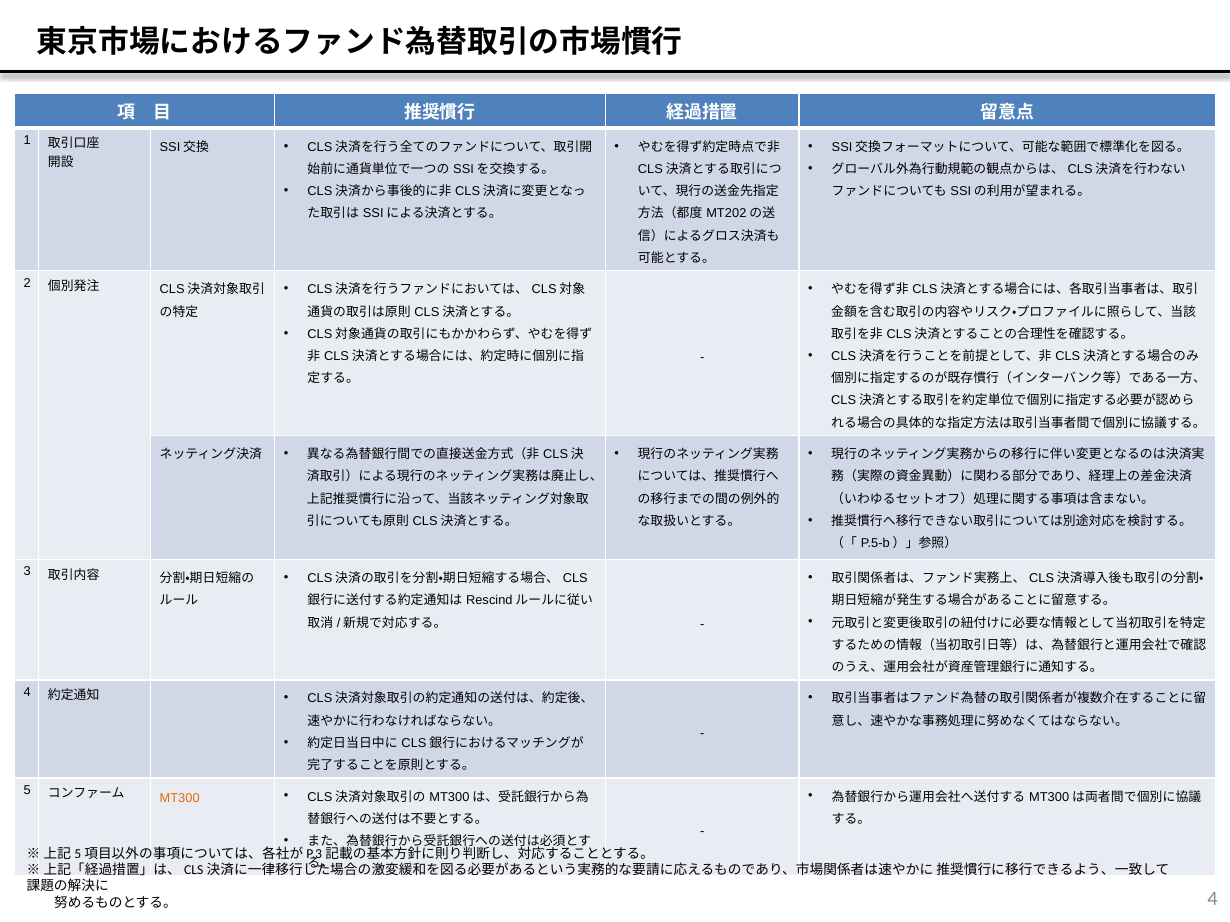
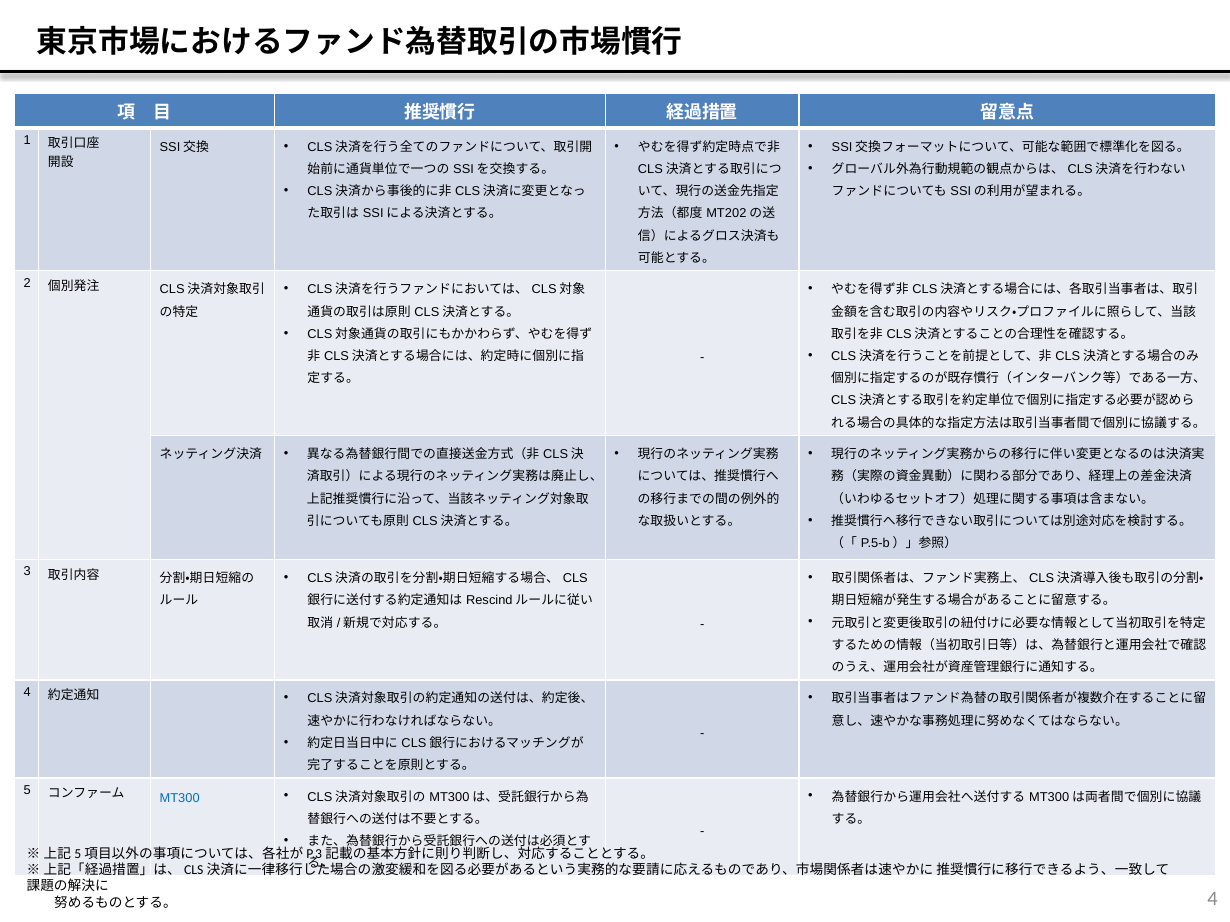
MT300 colour: orange -> blue (180, 798)
